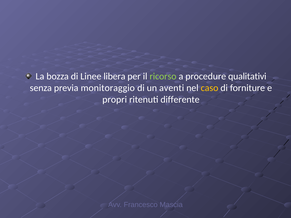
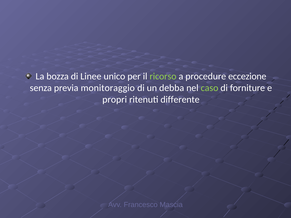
libera: libera -> unico (114, 76)
qualitativi: qualitativi -> eccezione (247, 76)
aventi: aventi -> debba (172, 88)
caso colour: yellow -> light green (210, 88)
